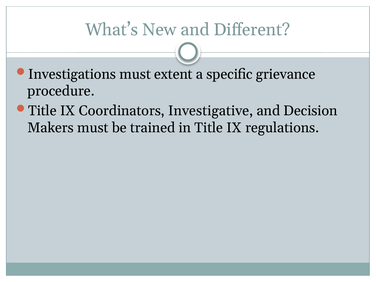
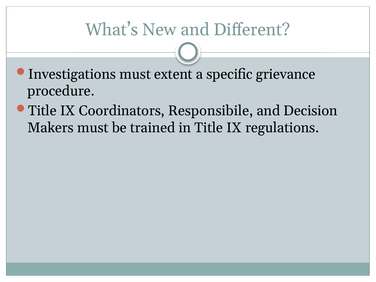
Investigative: Investigative -> Responsibile (211, 111)
